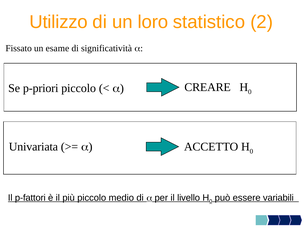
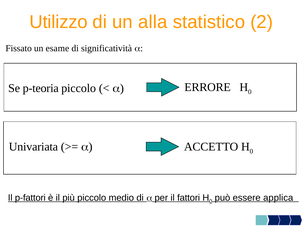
loro: loro -> alla (153, 22)
p-priori: p-priori -> p-teoria (41, 88)
CREARE: CREARE -> ERRORE (208, 87)
livello: livello -> fattori (189, 198)
variabili: variabili -> applica (278, 198)
